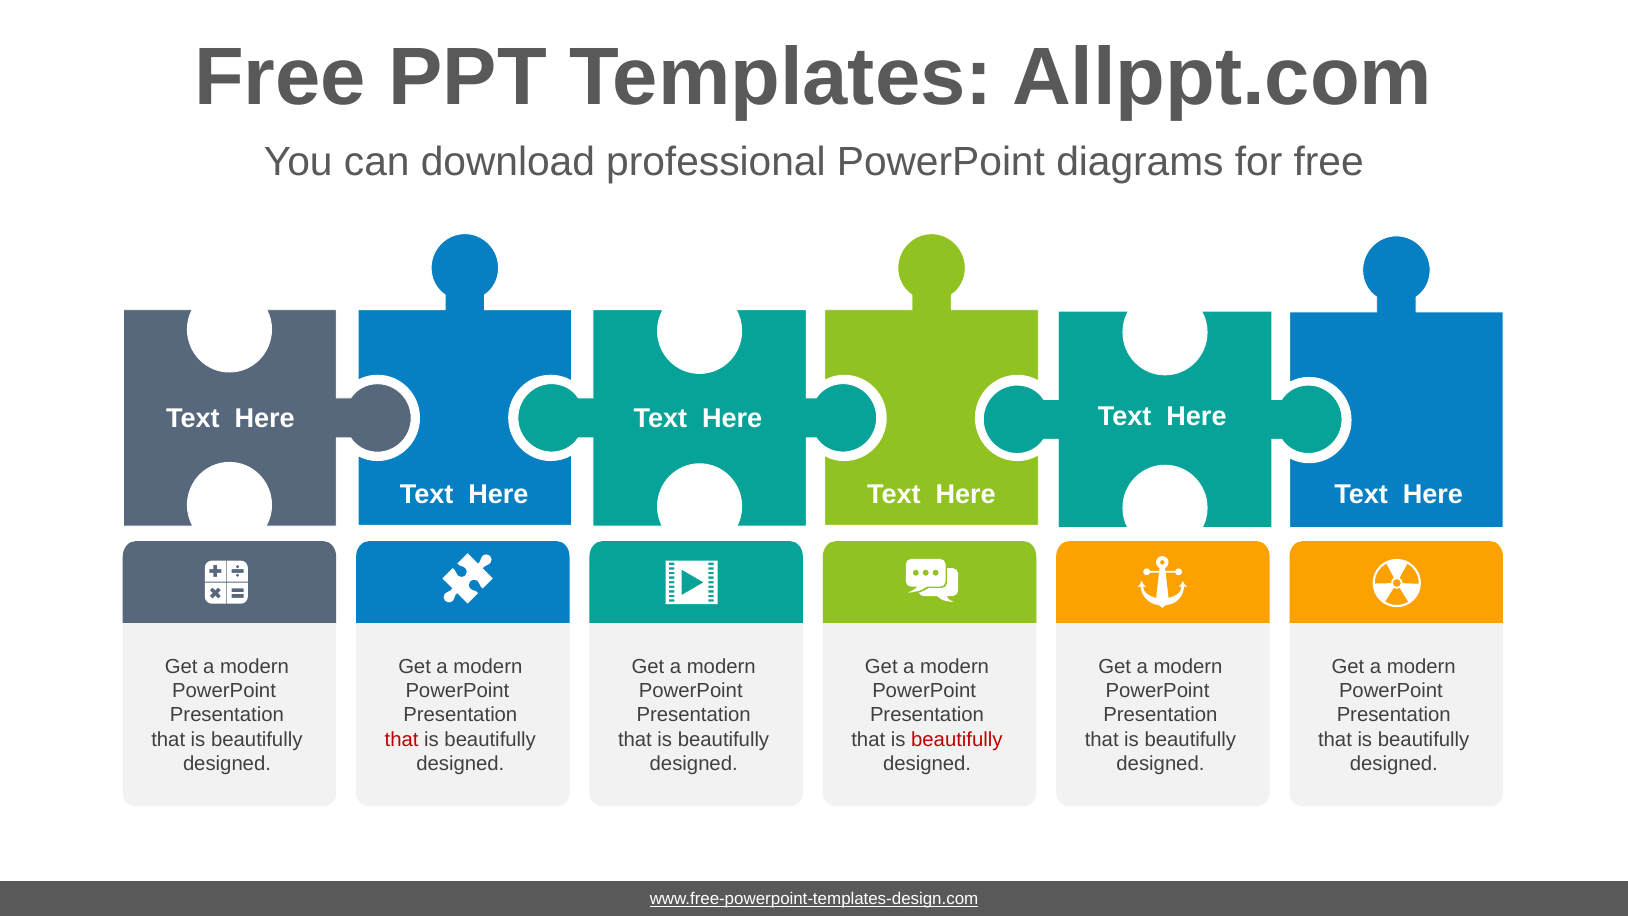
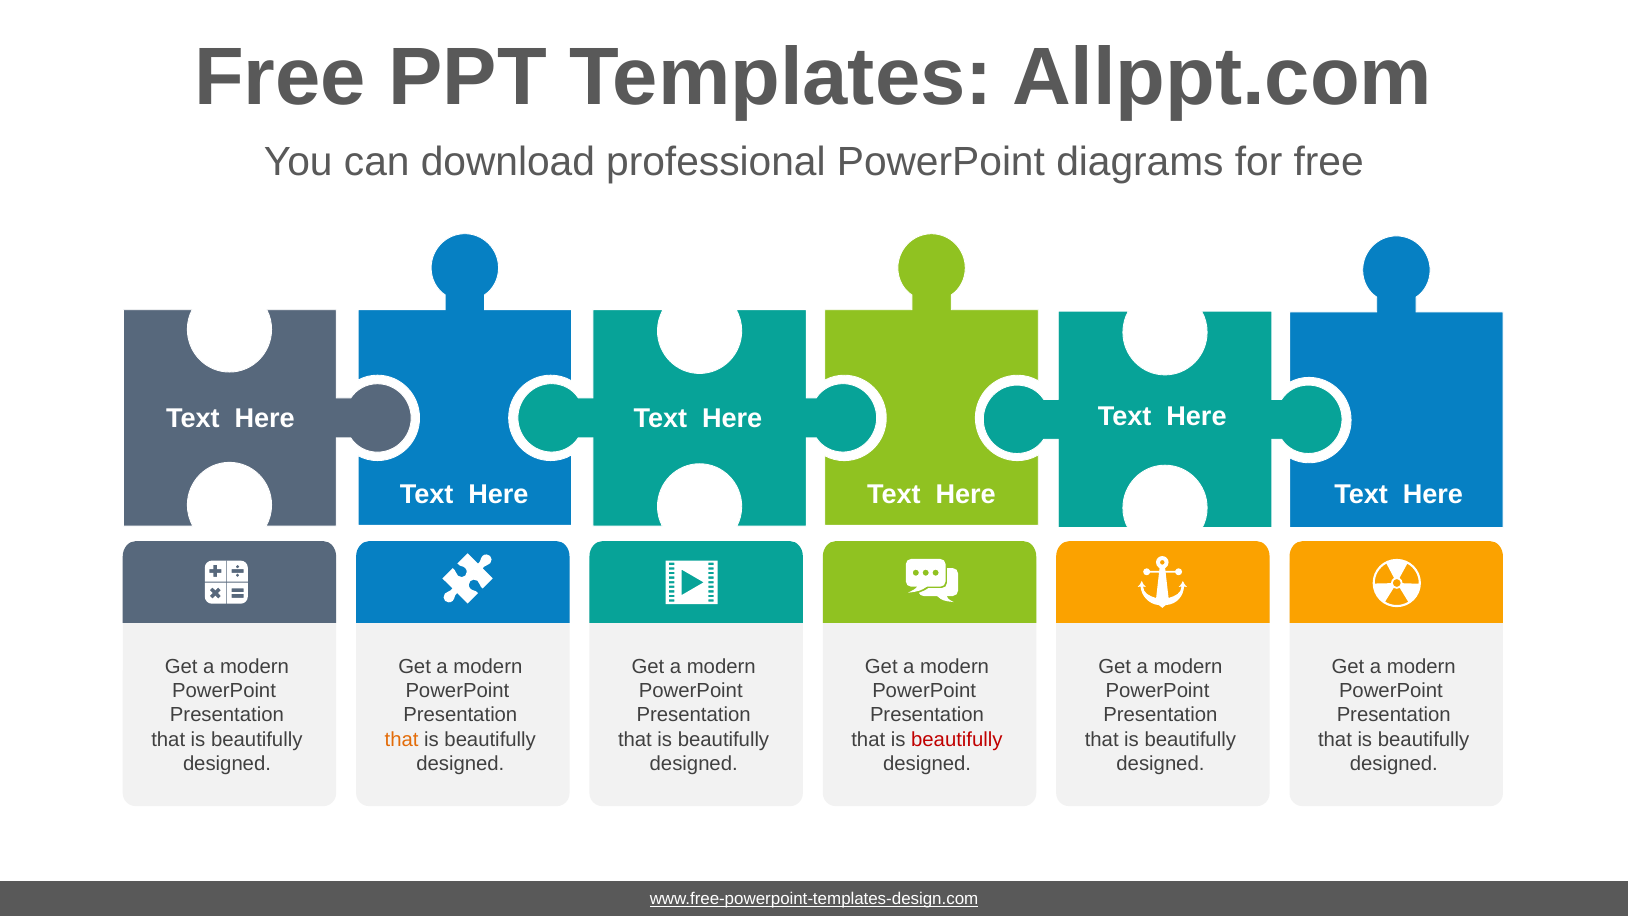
that colour: red -> orange (402, 739)
